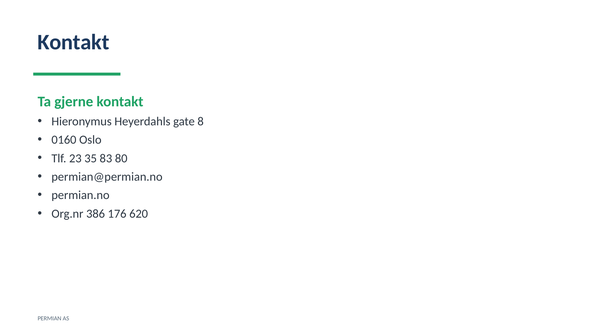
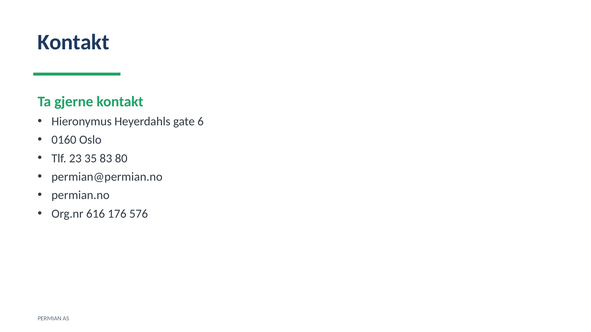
8: 8 -> 6 (201, 122)
386: 386 -> 616 (96, 214)
620: 620 -> 576 (139, 214)
